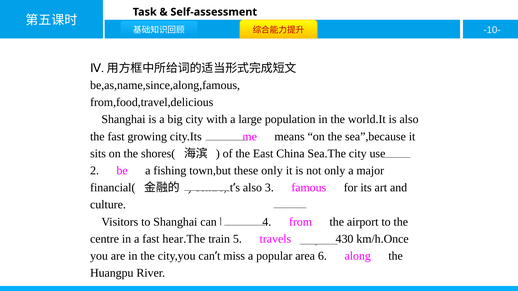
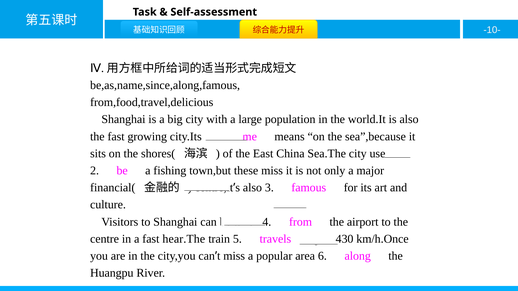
these only: only -> miss (272, 171)
